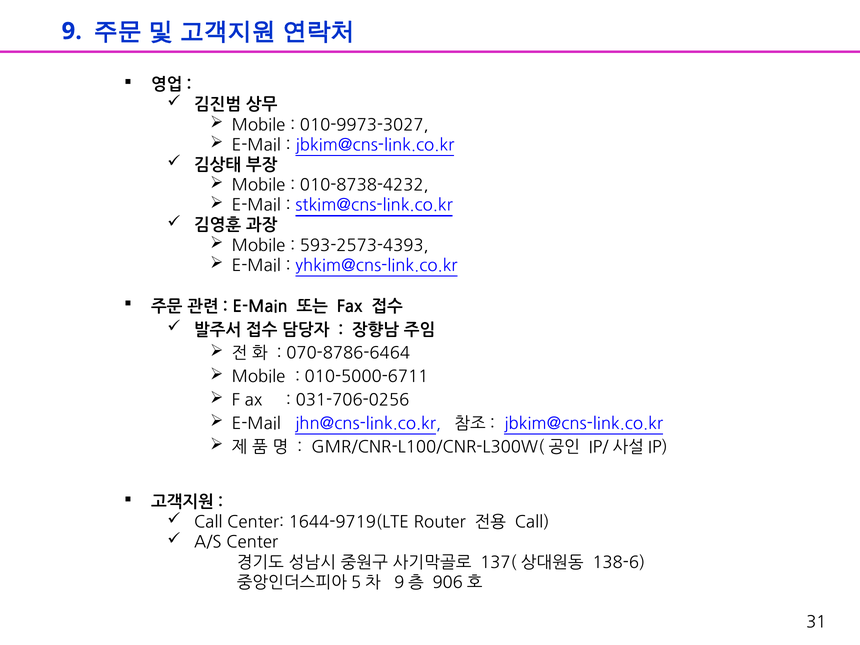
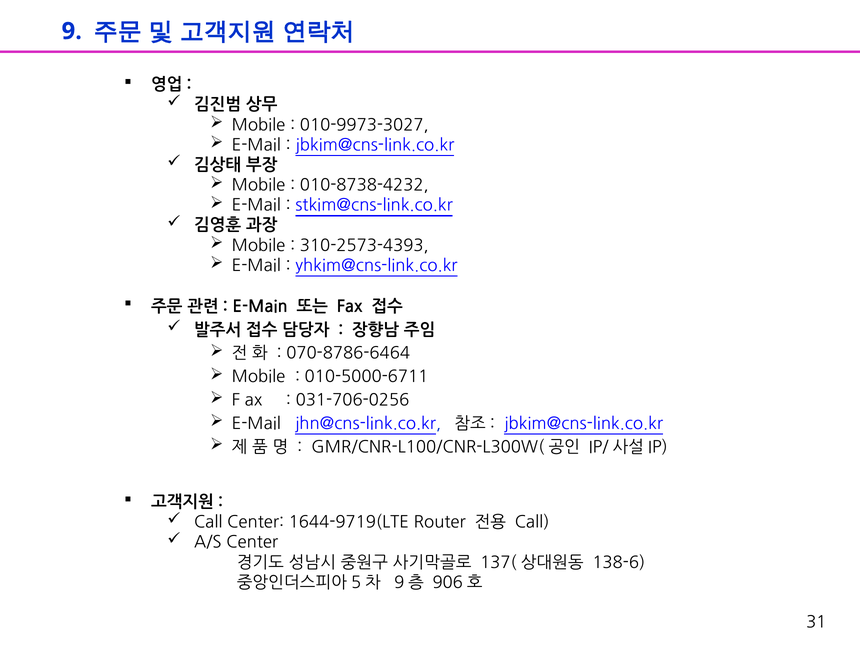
593-2573-4393: 593-2573-4393 -> 310-2573-4393 (364, 246)
